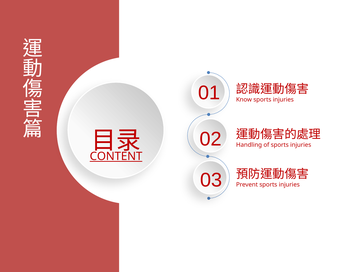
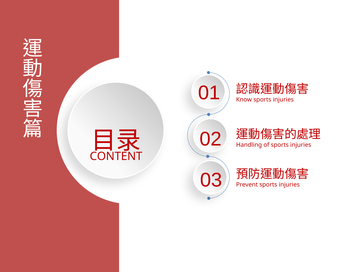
CONTENT underline: present -> none (116, 157)
